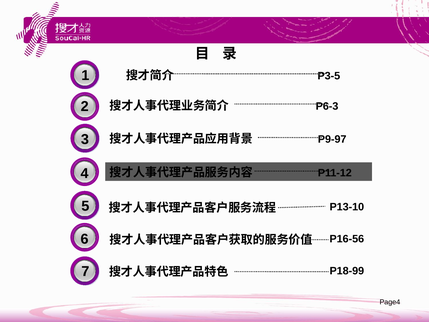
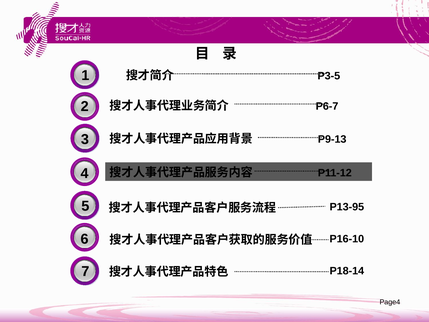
P6-3: P6-3 -> P6-7 (327, 106)
P9-97: P9-97 -> P9-13 (332, 139)
P13-10: P13-10 -> P13-95 (347, 207)
P16-56: P16-56 -> P16-10 (347, 239)
P18-99: P18-99 -> P18-14 (347, 271)
